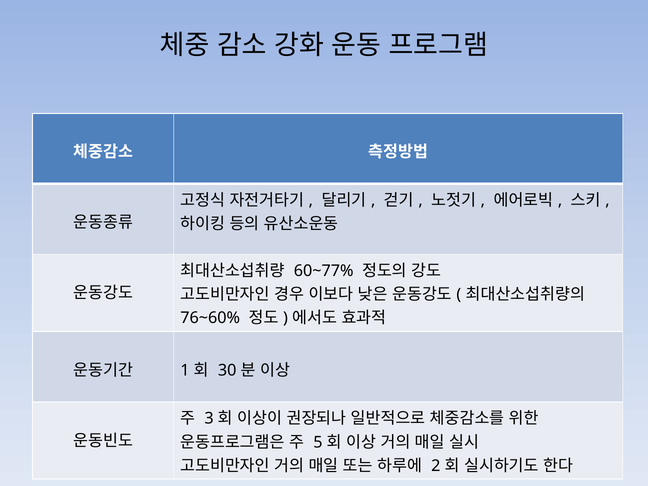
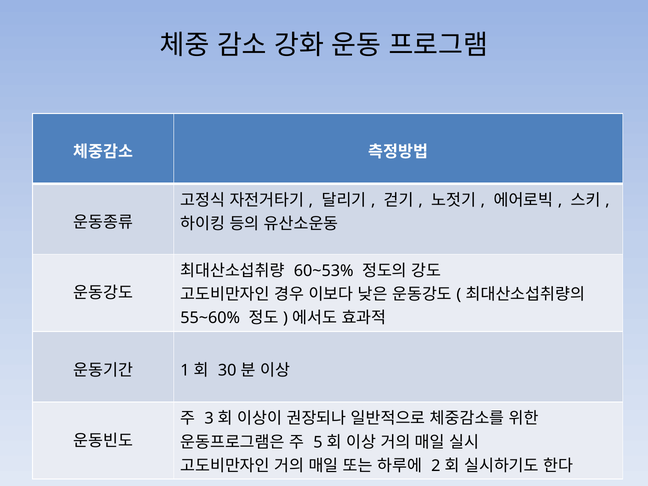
60~77%: 60~77% -> 60~53% (324, 271)
76~60%: 76~60% -> 55~60% (210, 318)
